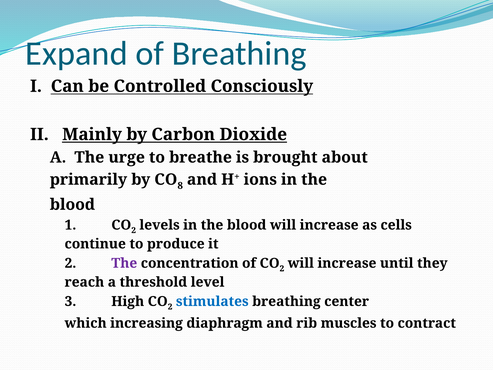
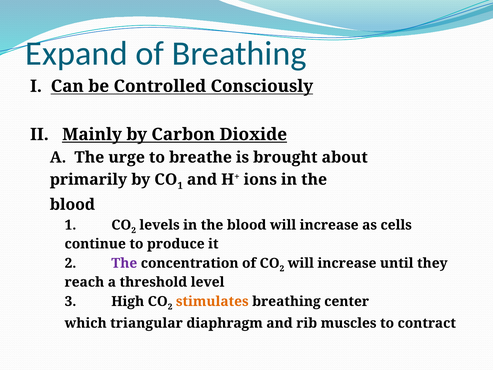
8: 8 -> 1 (180, 186)
stimulates colour: blue -> orange (212, 301)
increasing: increasing -> triangular (146, 323)
